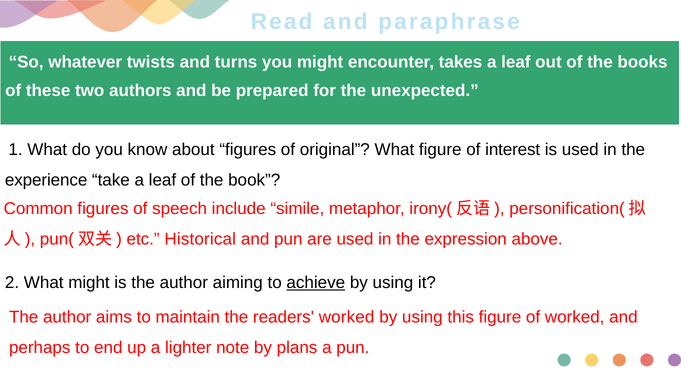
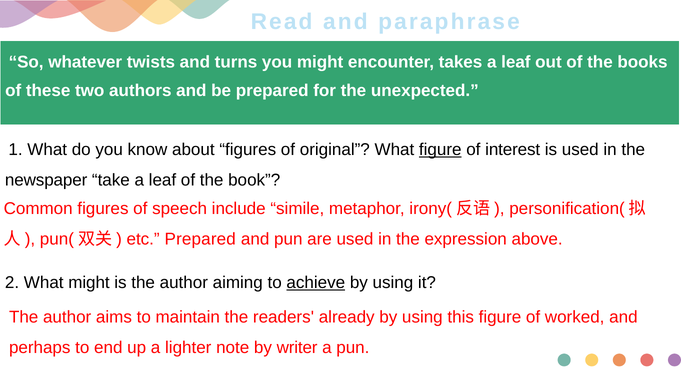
figure underline: none -> present (440, 150)
experience: experience -> newspaper (46, 180)
etc Historical: Historical -> Prepared (200, 239)
readers worked: worked -> already (347, 317)
plans: plans -> writer (297, 348)
